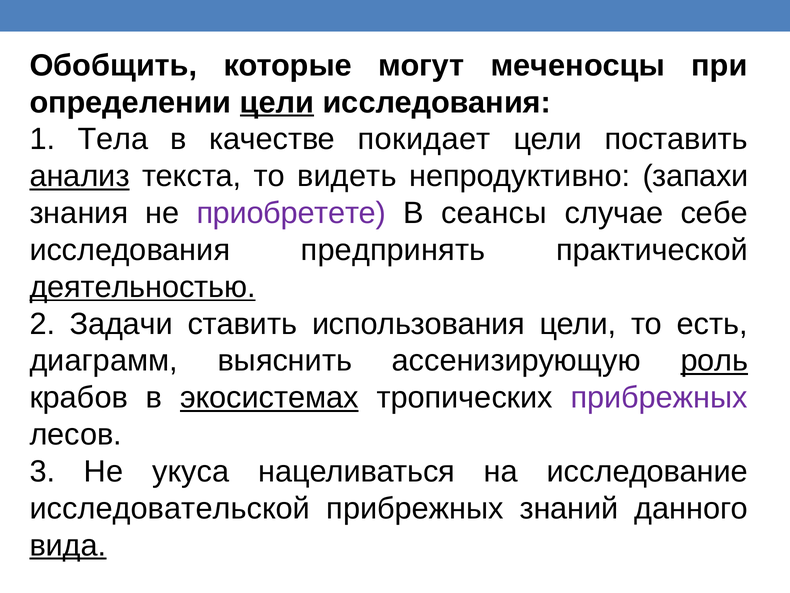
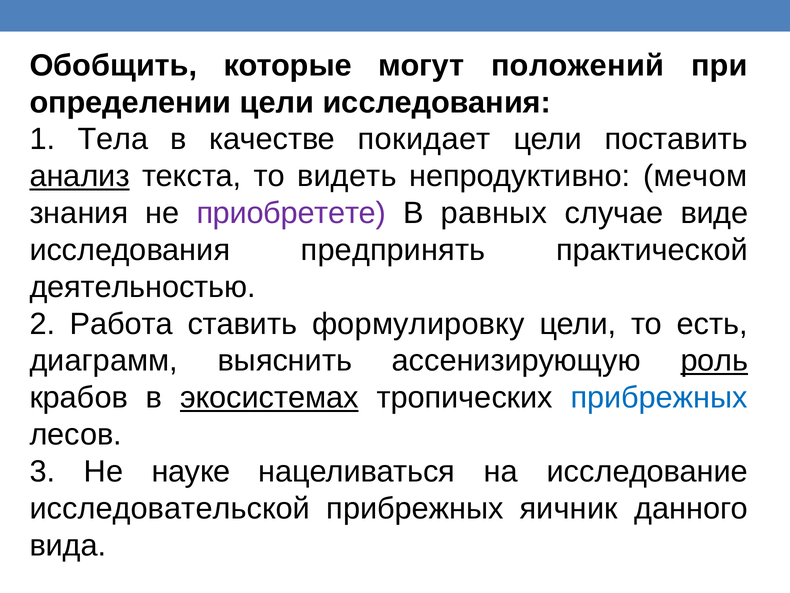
меченосцы: меченосцы -> положений (578, 65)
цели underline: present -> none (277, 102)
запахи: запахи -> мечом (695, 176)
сеансы: сеансы -> равных (494, 213)
себе: себе -> виде (714, 213)
деятельностью underline: present -> none (143, 287)
Задачи: Задачи -> Работа (121, 324)
использования: использования -> формулировку (418, 324)
прибрежных colour: purple -> blue (659, 397)
укуса: укуса -> науке (191, 471)
знаний: знаний -> яичник (569, 508)
вида underline: present -> none (68, 545)
